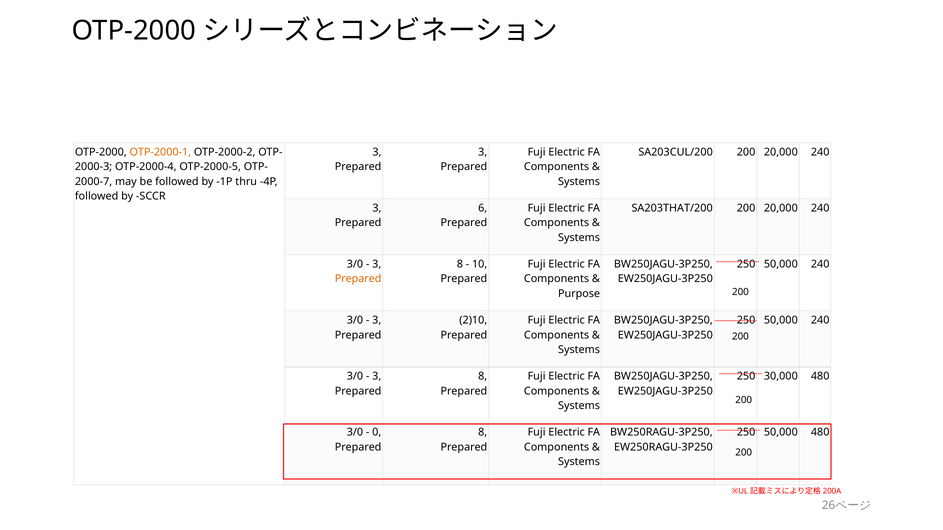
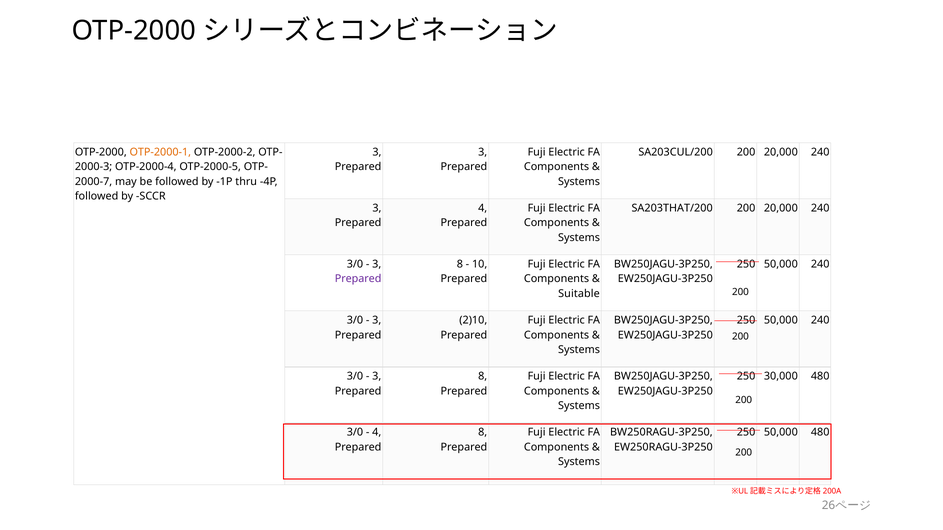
6: 6 -> 4 (483, 208)
Prepared colour: orange -> purple (358, 279)
Purpose: Purpose -> Suitable (579, 294)
0: 0 -> 4 (377, 433)
